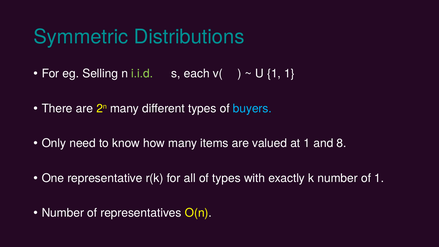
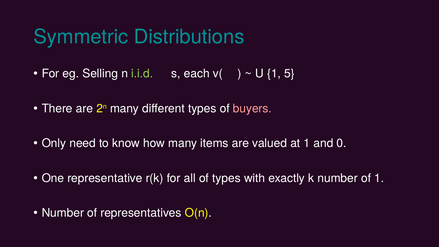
1 1: 1 -> 5 (290, 74)
buyers colour: light blue -> pink (252, 109)
8: 8 -> 0 (342, 143)
